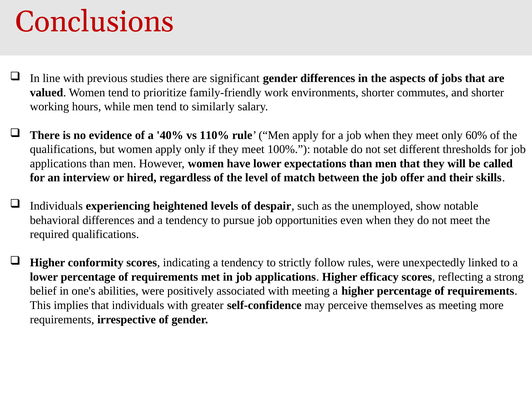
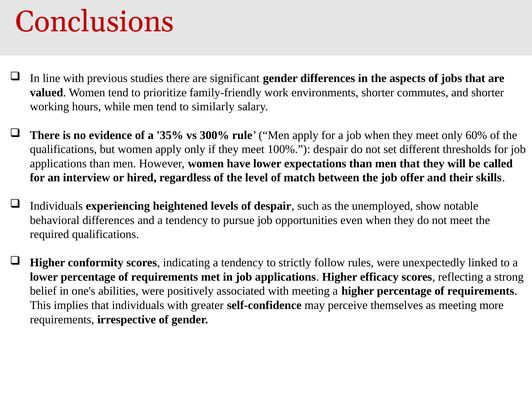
40%: 40% -> 35% (170, 135)
110%: 110% -> 300% (214, 135)
100% notable: notable -> despair (331, 149)
